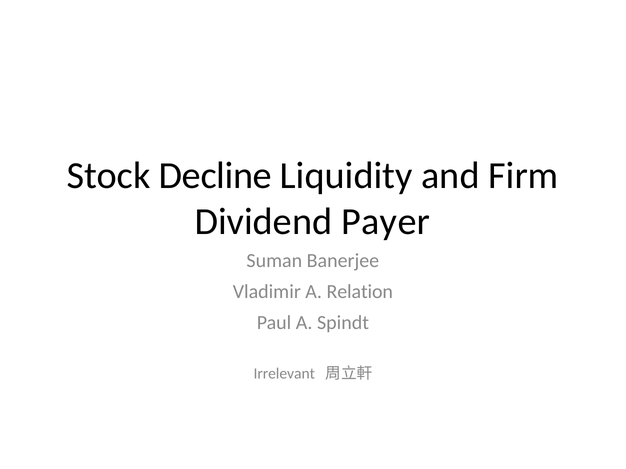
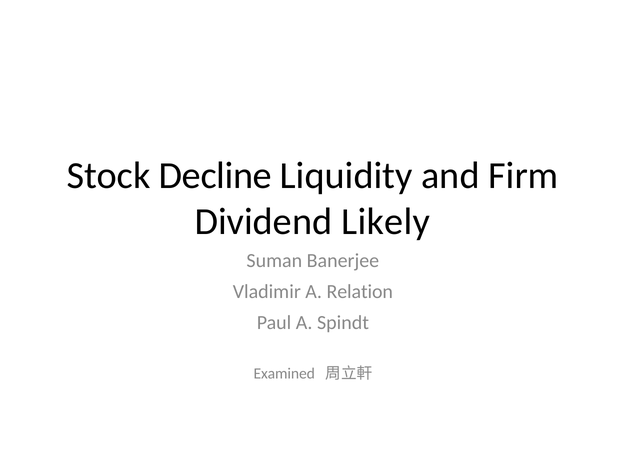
Payer: Payer -> Likely (386, 222)
Irrelevant: Irrelevant -> Examined (284, 374)
